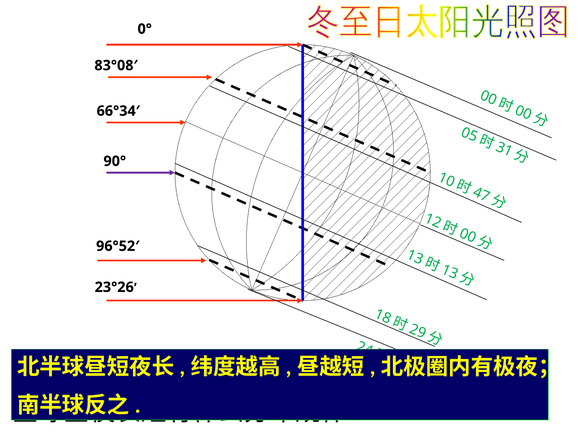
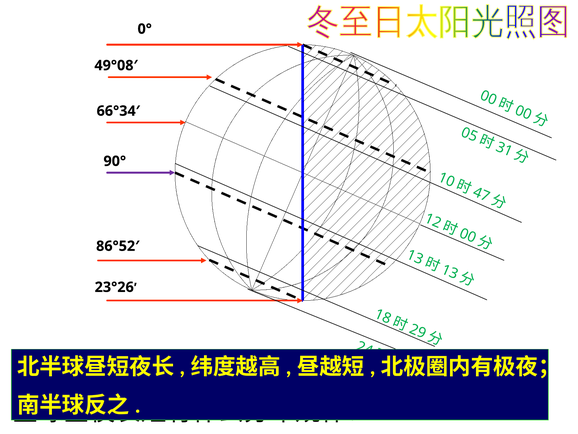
83°08′: 83°08′ -> 49°08′ (116, 65)
96°52′: 96°52′ -> 86°52′ (118, 246)
